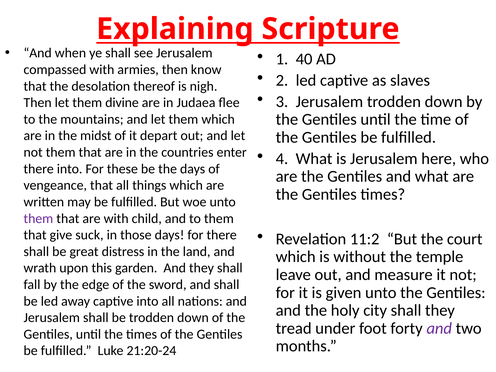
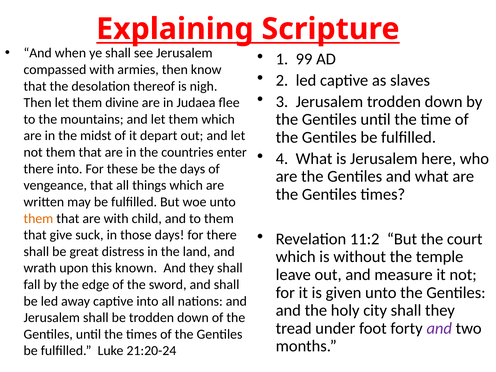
40: 40 -> 99 (304, 59)
them colour: purple -> orange (38, 218)
garden: garden -> known (136, 268)
